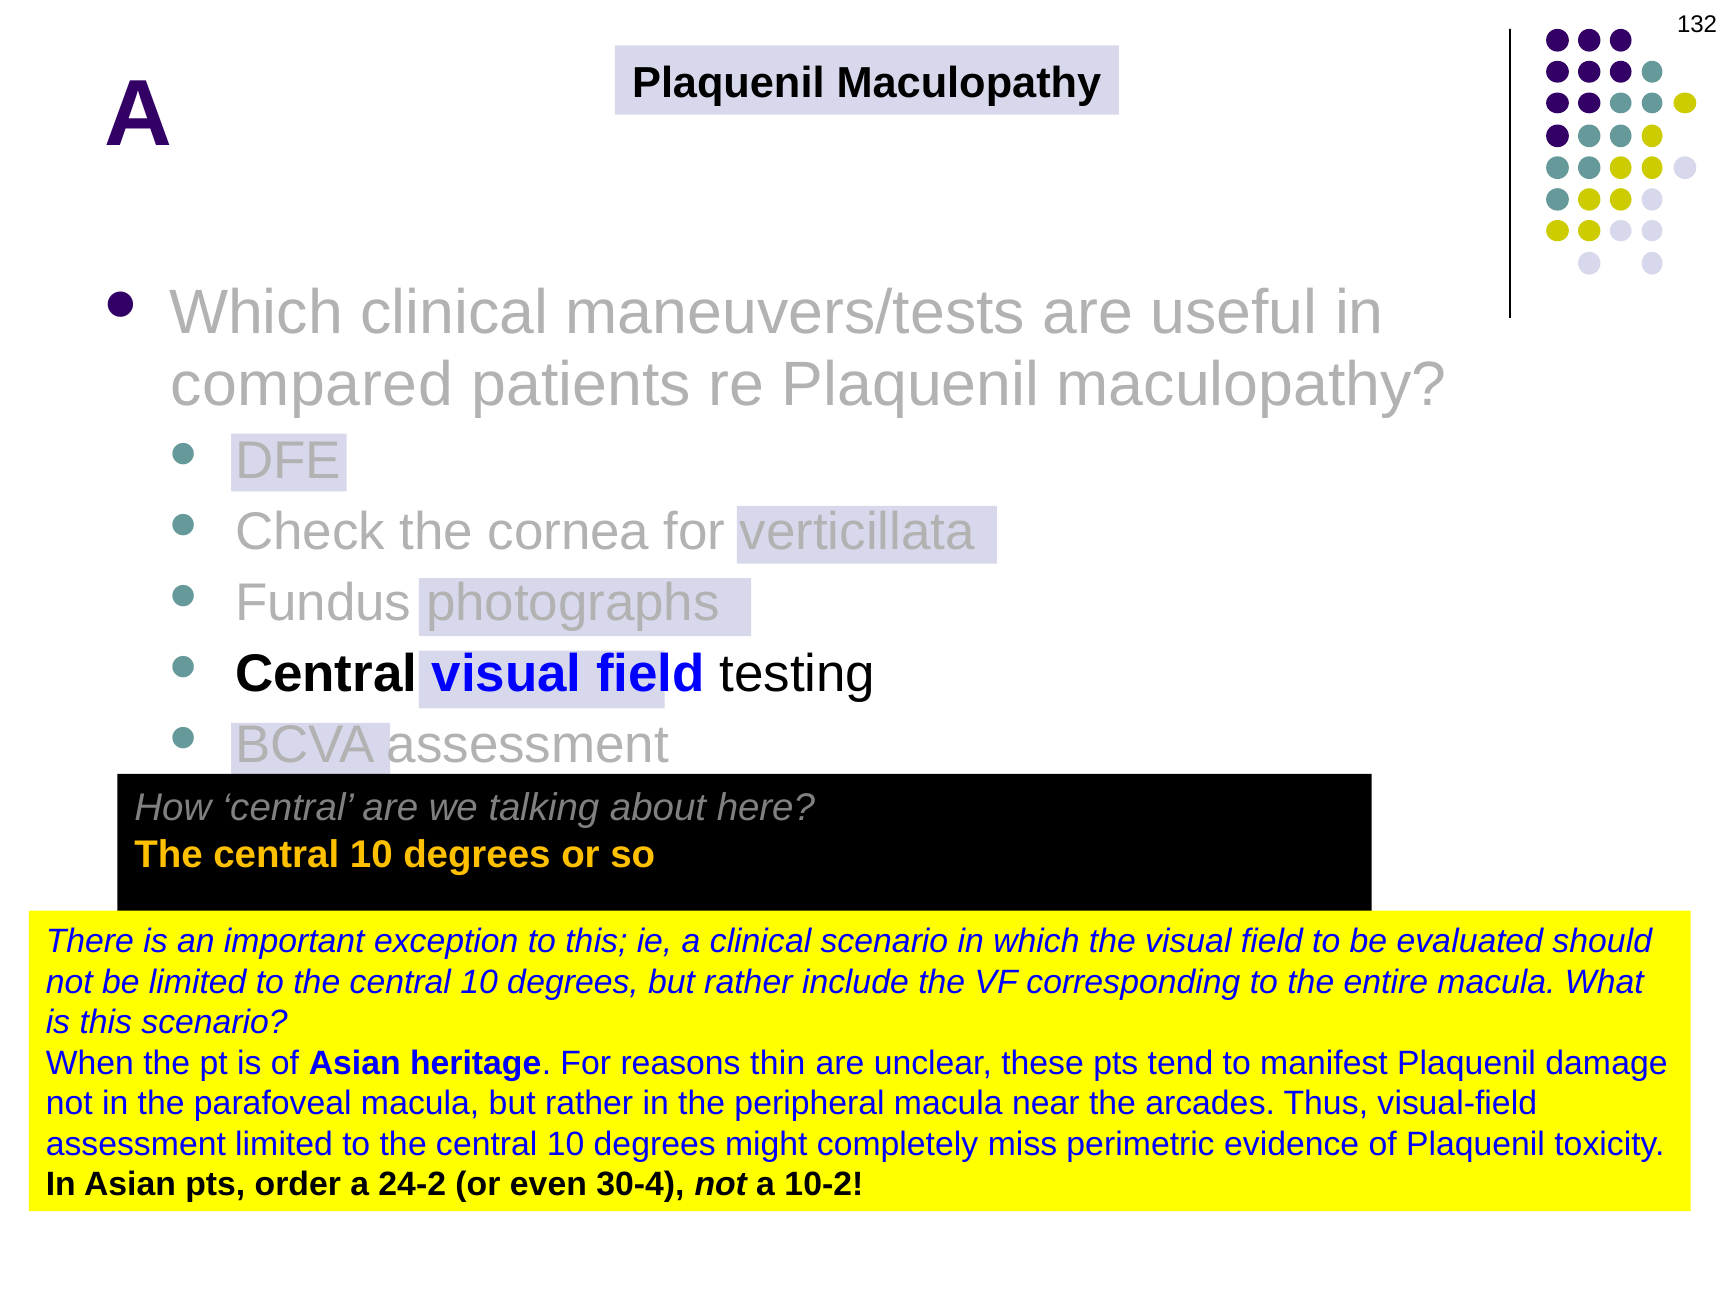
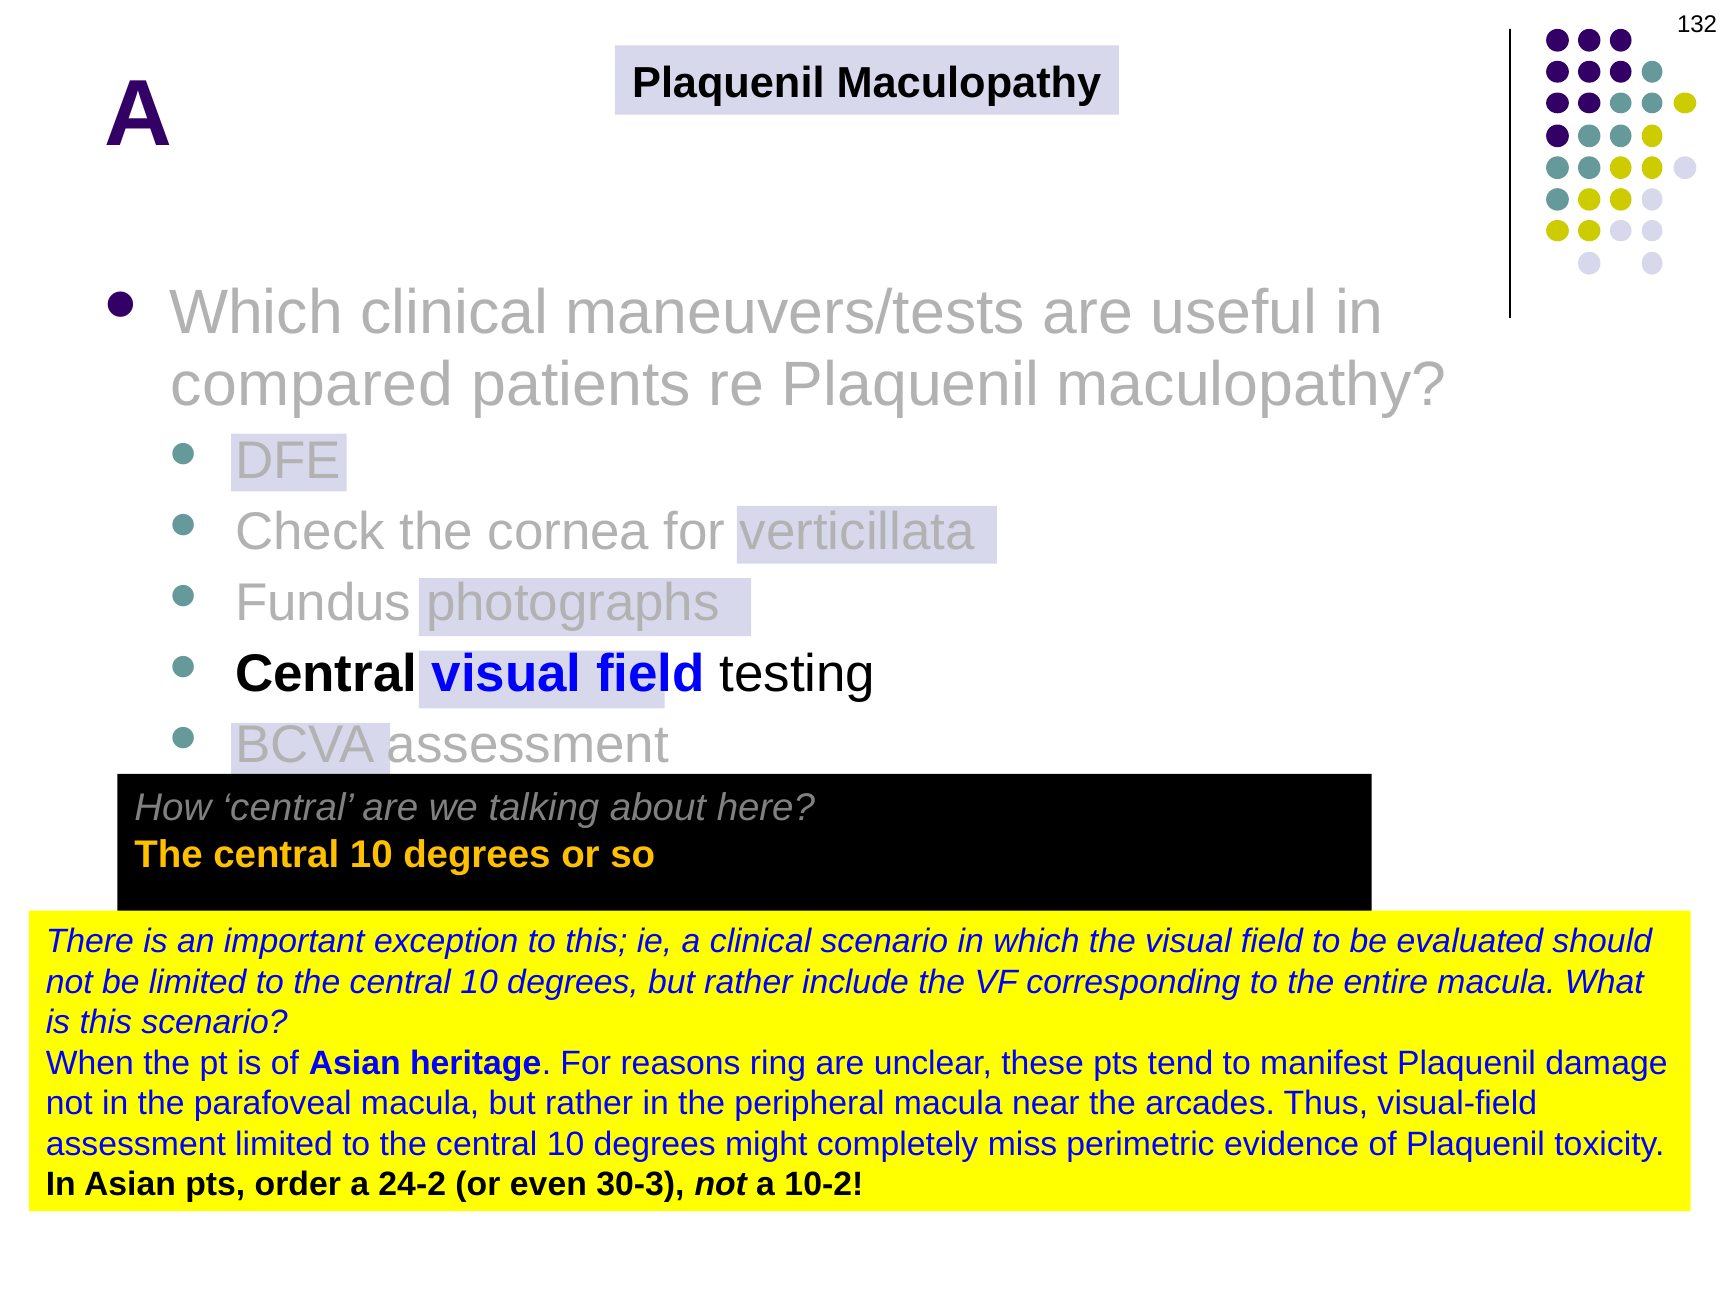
thin: thin -> ring (778, 1063)
30-4: 30-4 -> 30-3 (640, 1184)
